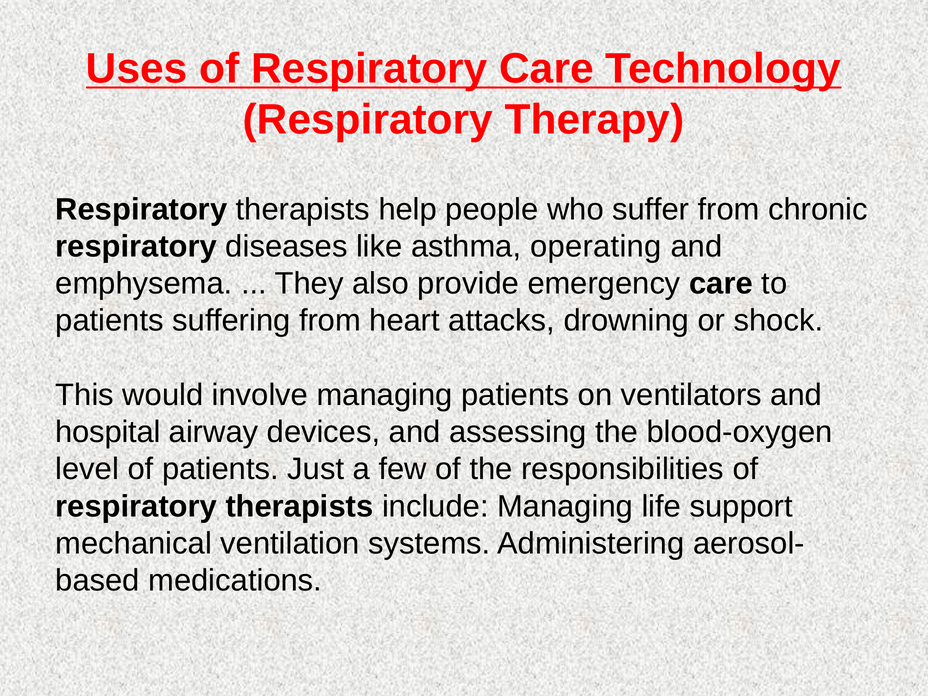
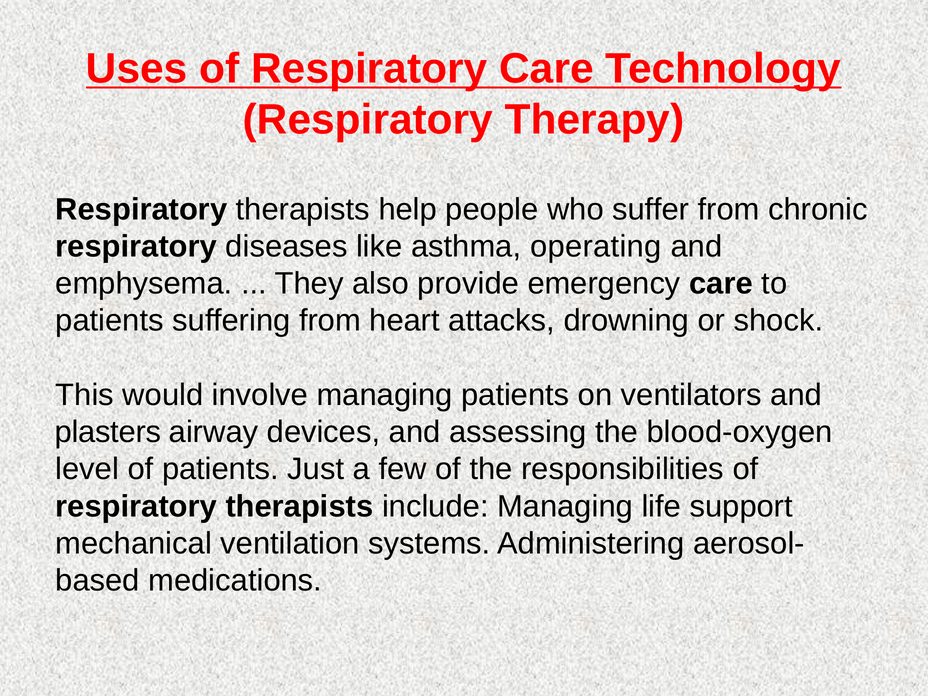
hospital: hospital -> plasters (108, 432)
